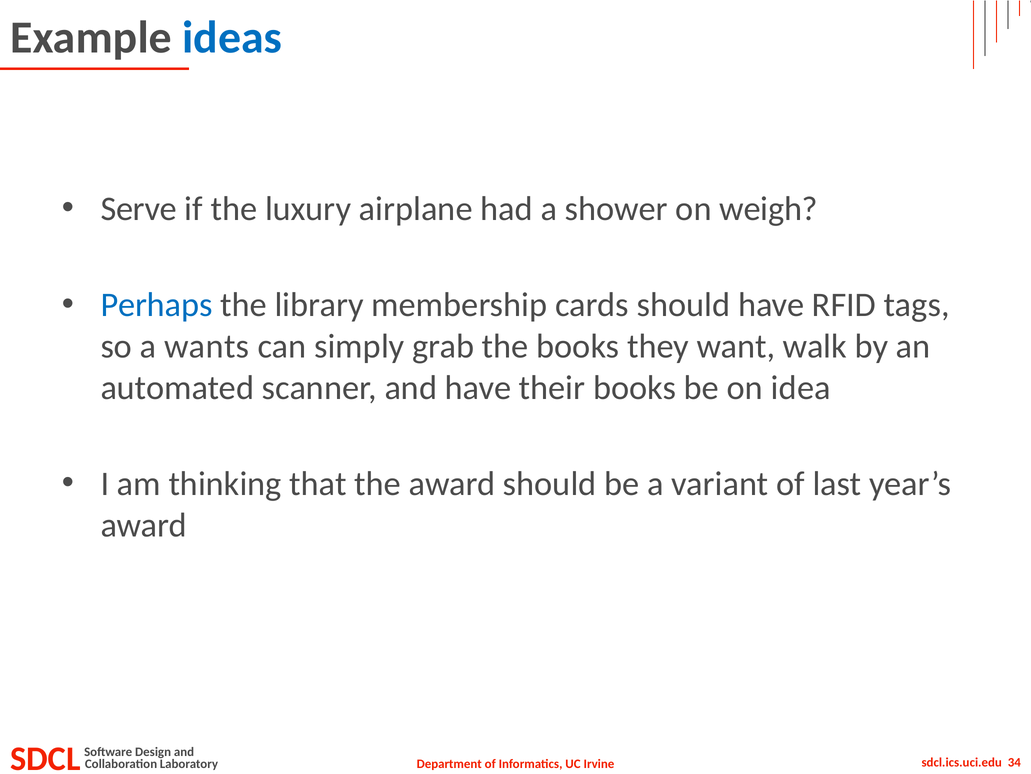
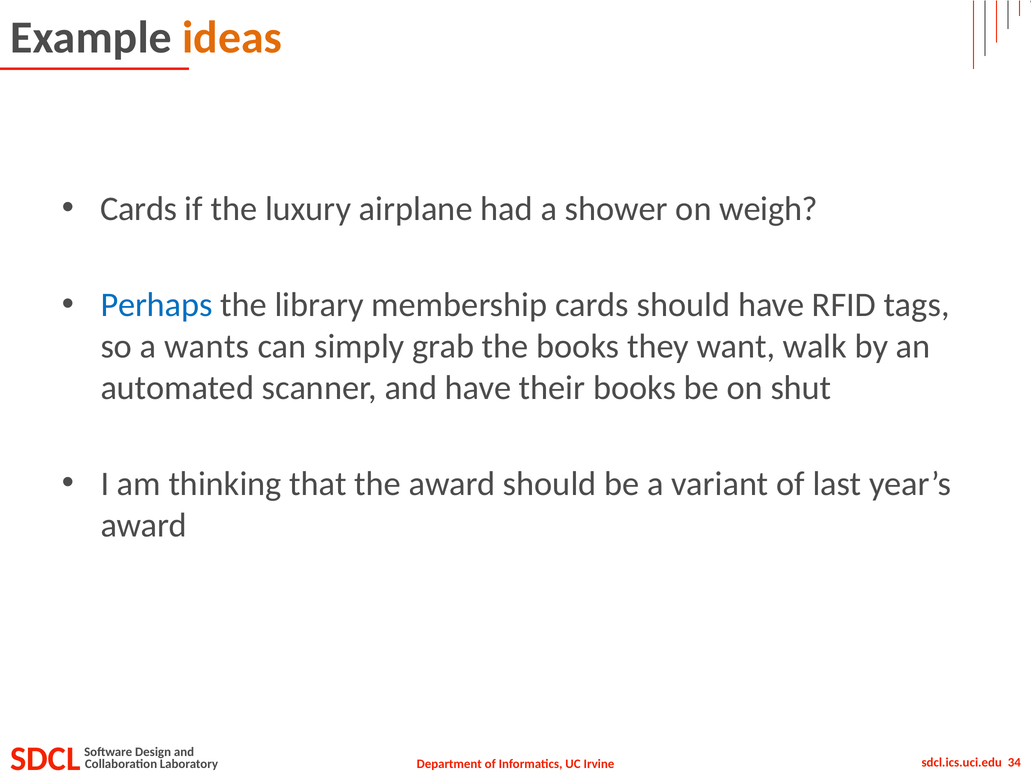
ideas colour: blue -> orange (232, 38)
Serve: Serve -> Cards (139, 209)
idea: idea -> shut (801, 387)
